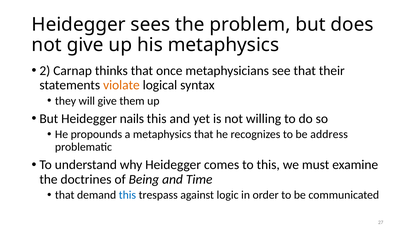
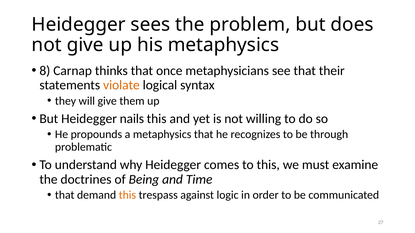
2: 2 -> 8 (45, 71)
address: address -> through (329, 135)
this colour: blue -> orange (127, 195)
